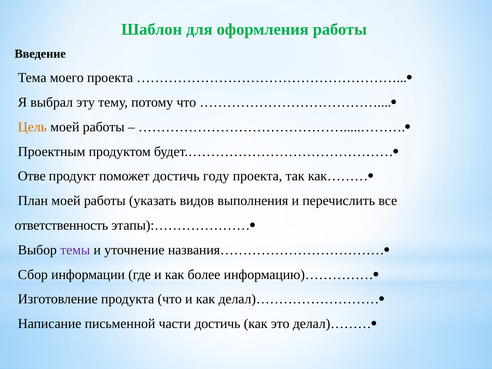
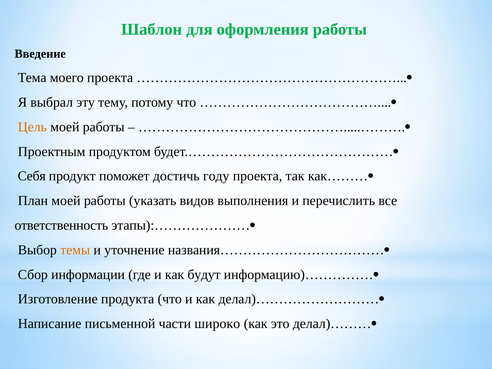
Отве: Отве -> Себя (32, 176)
темы colour: purple -> orange (75, 250)
более: более -> будут (204, 275)
части достичь: достичь -> широко (217, 324)
